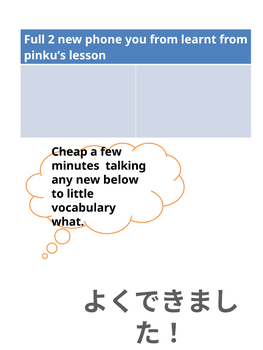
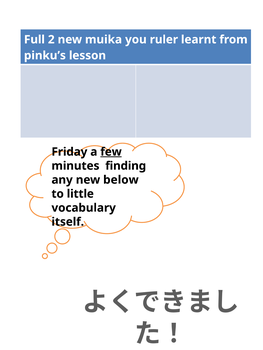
phone: phone -> muika (104, 40)
you from: from -> ruler (164, 40)
Cheap: Cheap -> Friday (69, 152)
few underline: none -> present (111, 152)
talking: talking -> finding (126, 166)
what: what -> itself (68, 222)
